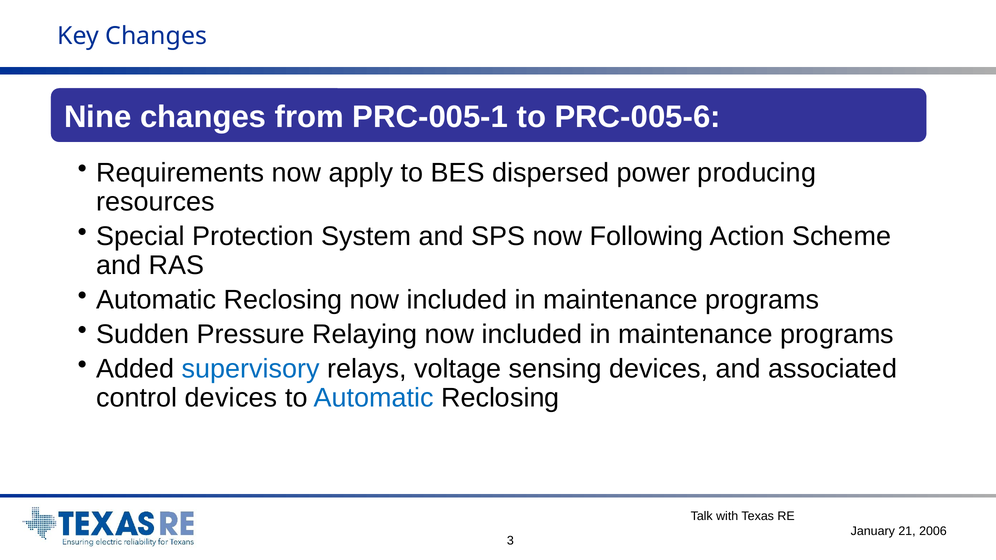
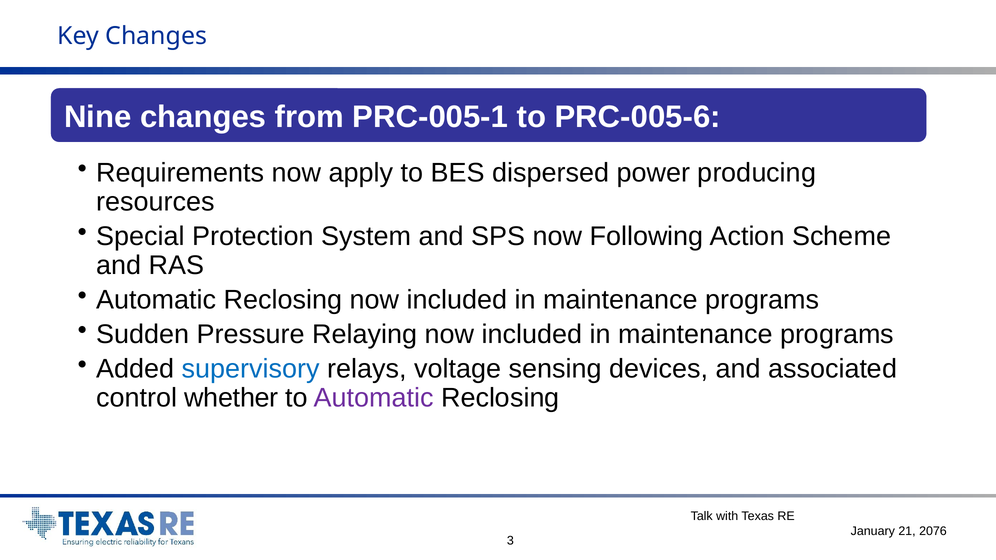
control devices: devices -> whether (231, 398)
Automatic colour: blue -> purple (374, 398)
2006: 2006 -> 2076 (933, 531)
